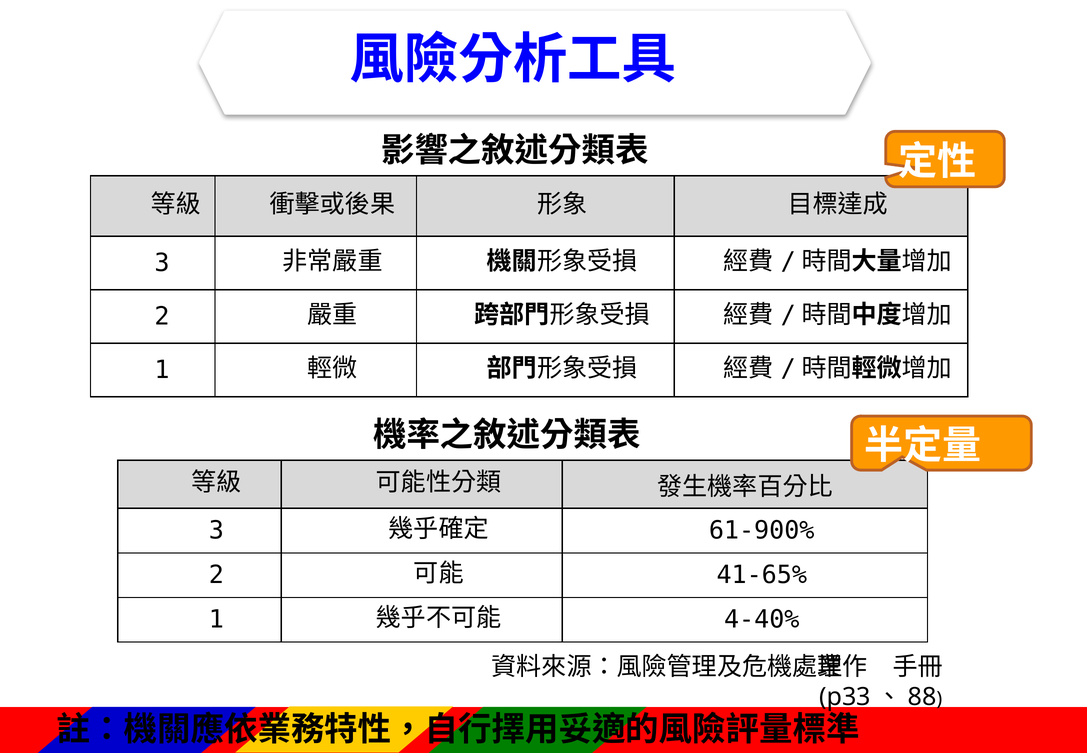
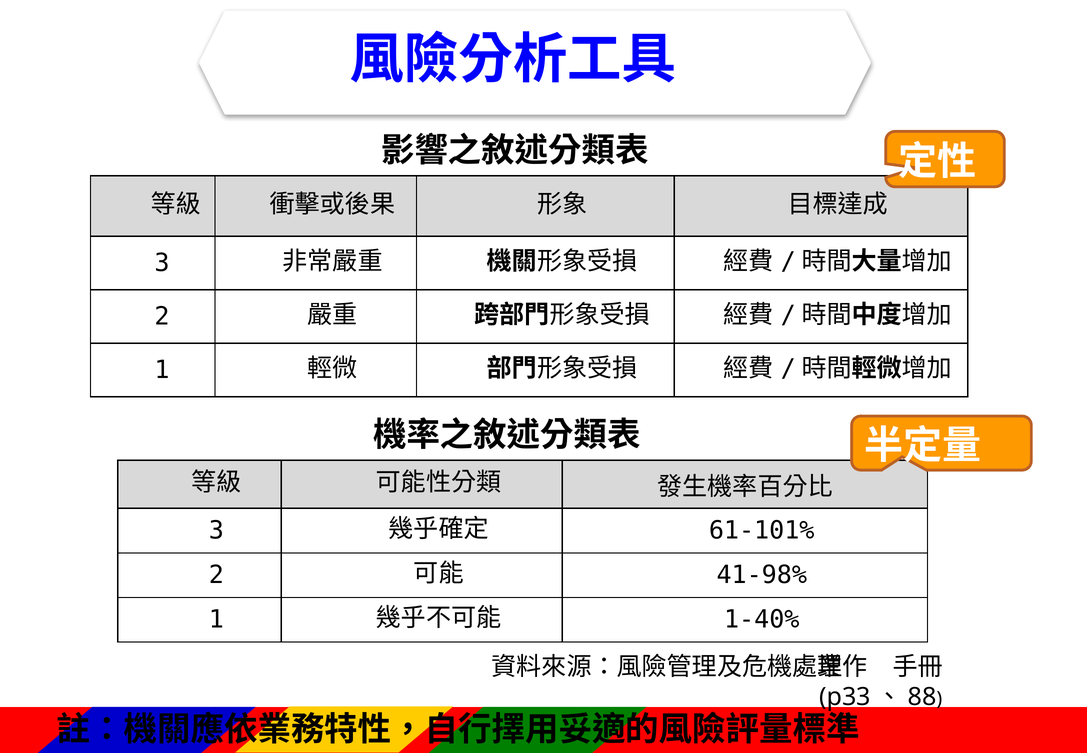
61-900%: 61-900% -> 61-101% (762, 530)
41-65%: 41-65% -> 41-98% (762, 575)
4-40%: 4-40% -> 1-40% (762, 619)
